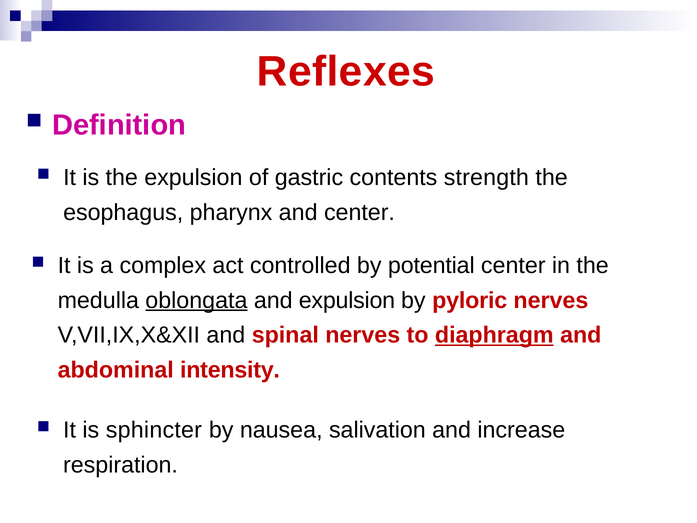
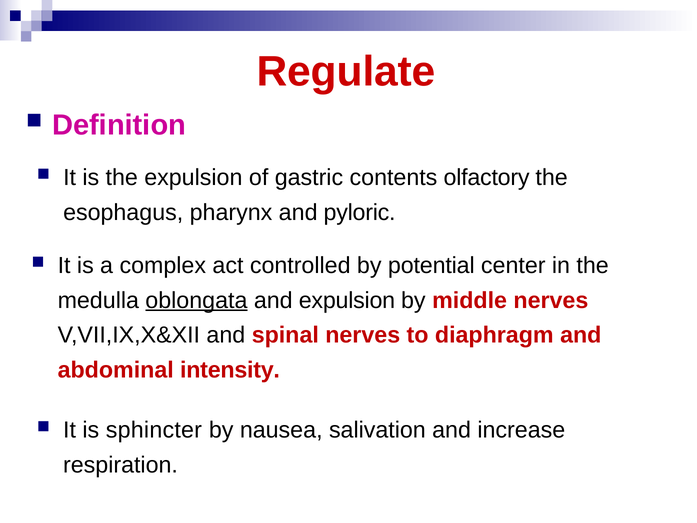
Reflexes: Reflexes -> Regulate (346, 72)
strength: strength -> olfactory (487, 178)
and center: center -> pyloric (360, 212)
pyloric: pyloric -> middle (470, 300)
diaphragm underline: present -> none (494, 335)
